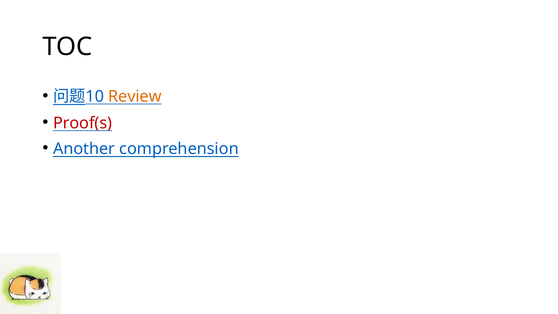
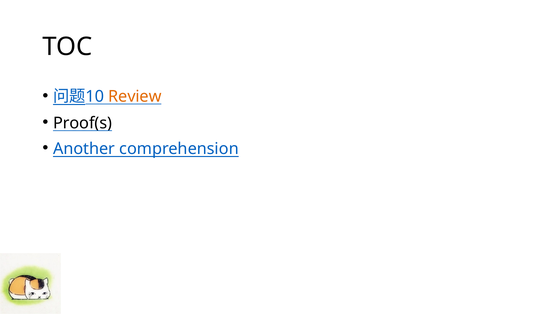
Proof(s colour: red -> black (83, 123)
